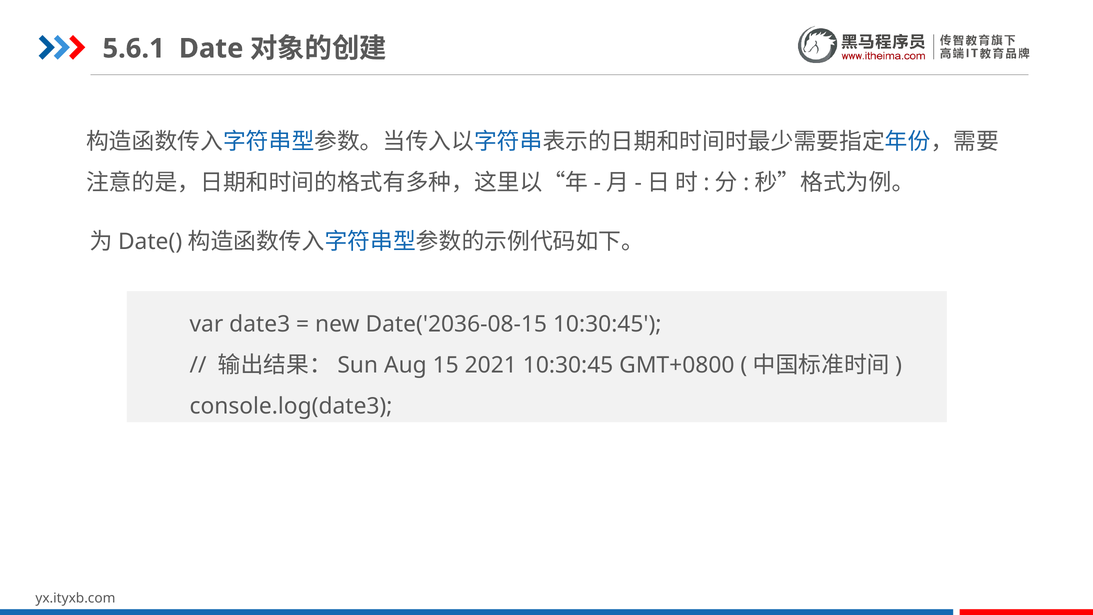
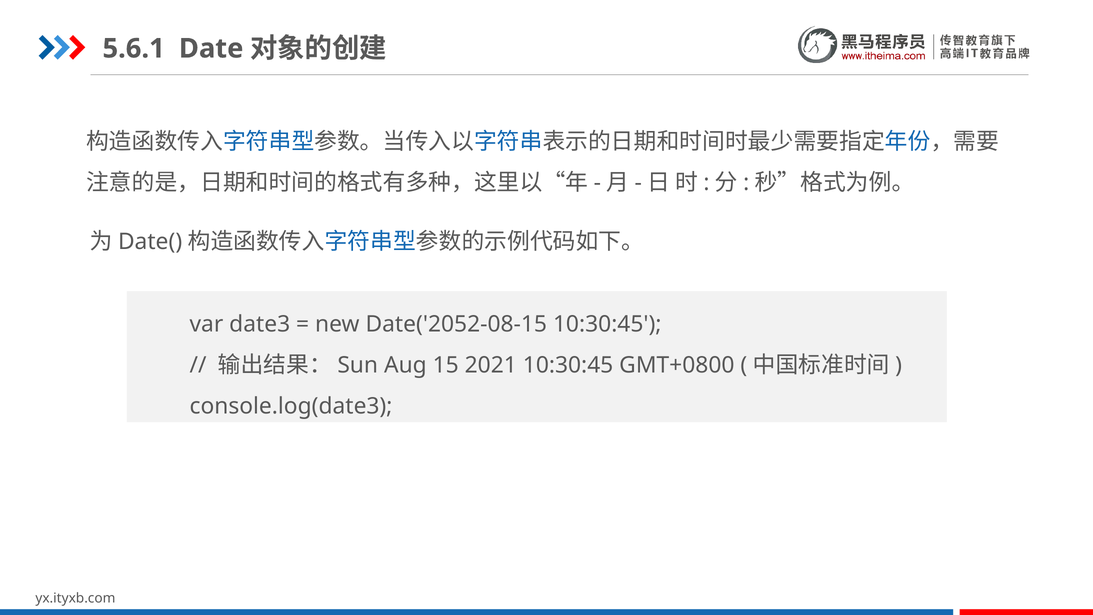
Date('2036-08-15: Date('2036-08-15 -> Date('2052-08-15 (456, 324)
